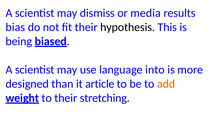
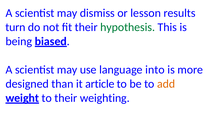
media: media -> lesson (146, 13)
bias: bias -> turn (15, 27)
hypothesis colour: black -> green (128, 27)
stretching: stretching -> weighting (105, 98)
